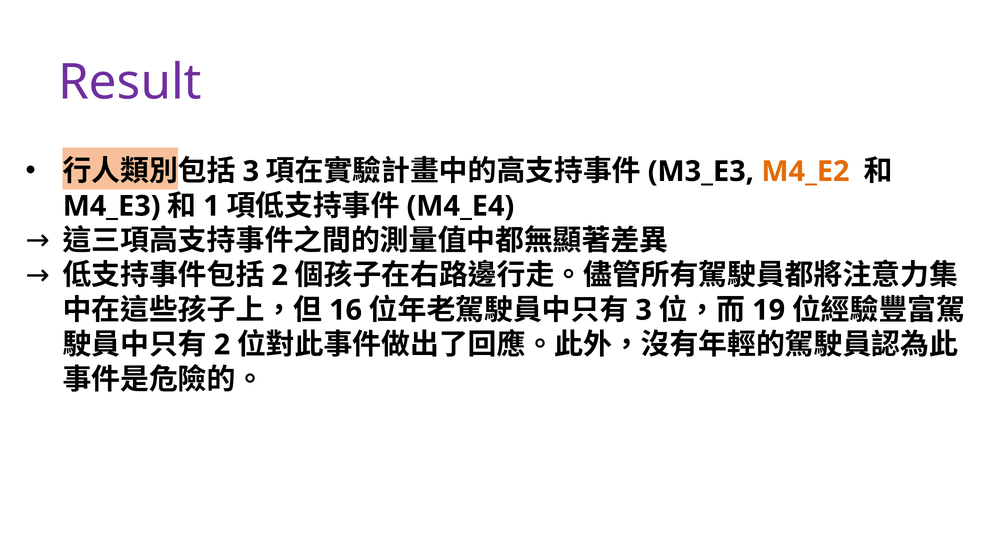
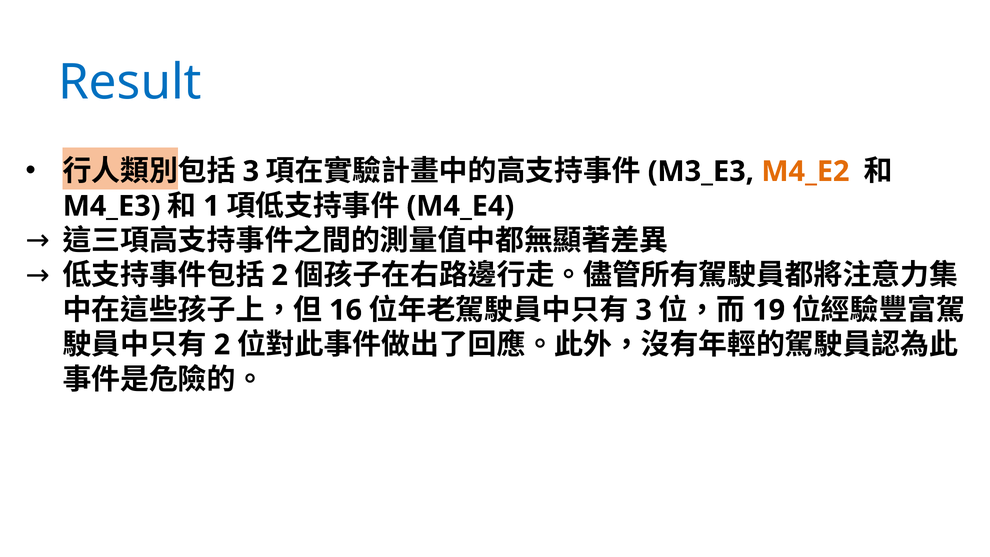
Result colour: purple -> blue (130, 82)
